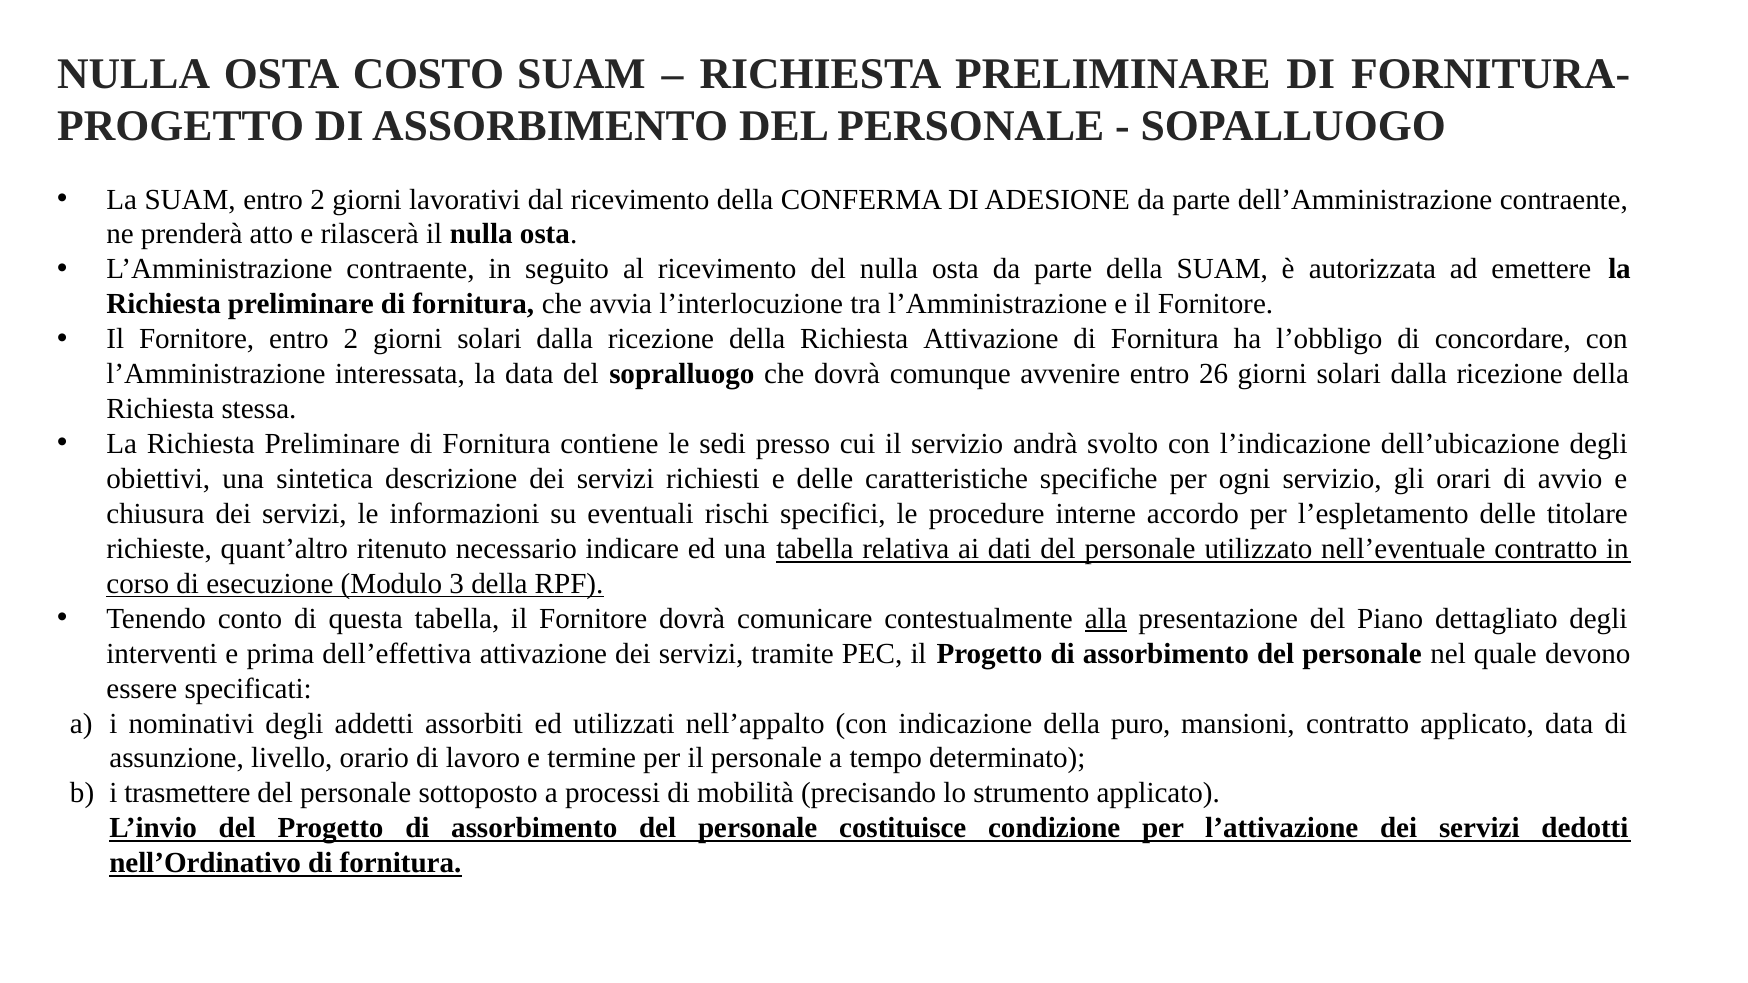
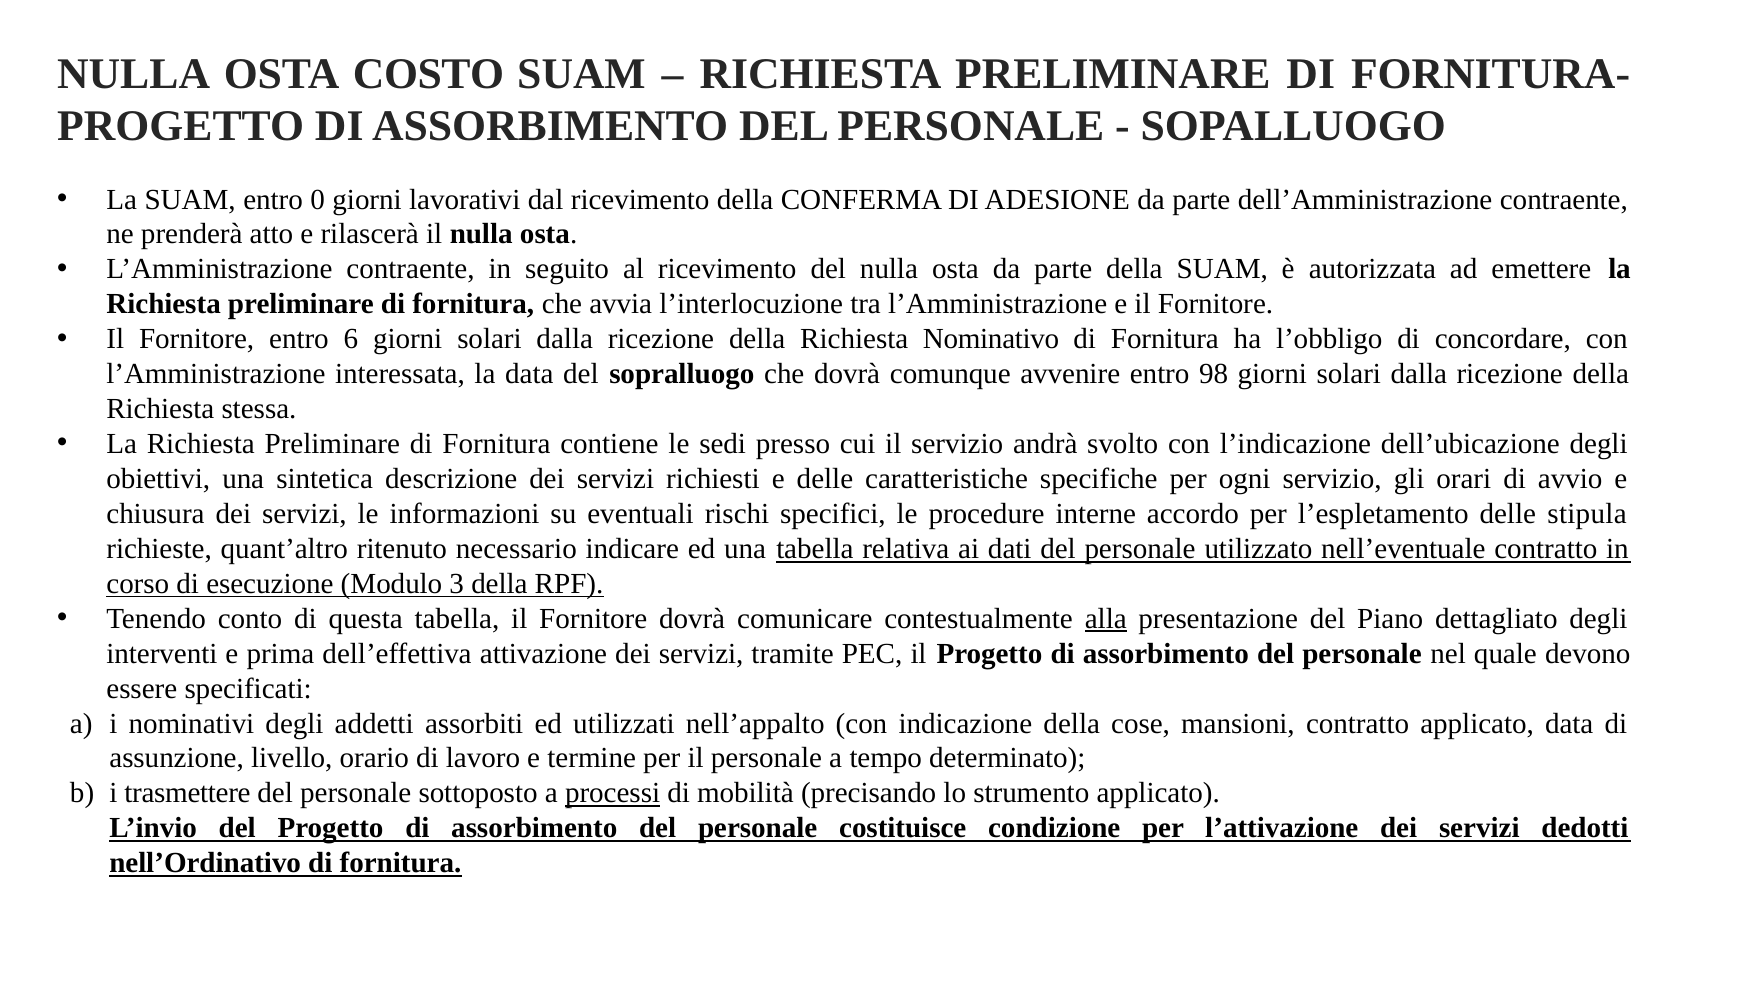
SUAM entro 2: 2 -> 0 (318, 199)
Fornitore entro 2: 2 -> 6 (351, 339)
Richiesta Attivazione: Attivazione -> Nominativo (991, 339)
26: 26 -> 98 (1214, 374)
titolare: titolare -> stipula (1587, 514)
puro: puro -> cose (1141, 724)
processi underline: none -> present (613, 794)
